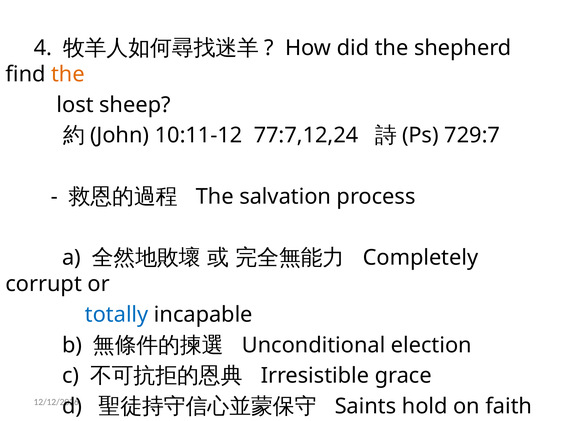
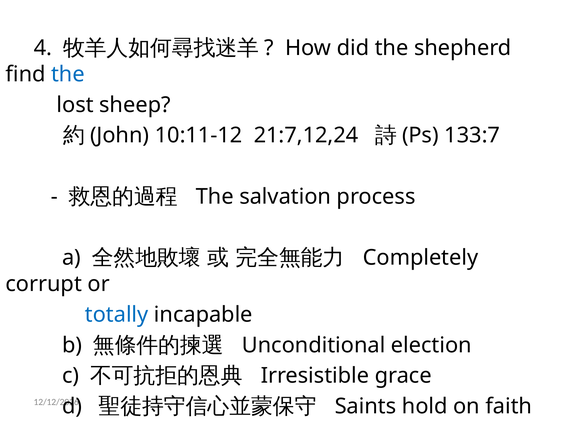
the colour: orange -> blue (68, 74)
77:7,12,24: 77:7,12,24 -> 21:7,12,24 (306, 135)
729:7: 729:7 -> 133:7 (472, 135)
